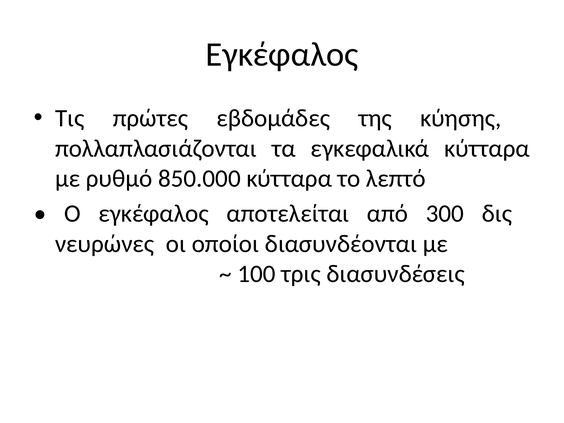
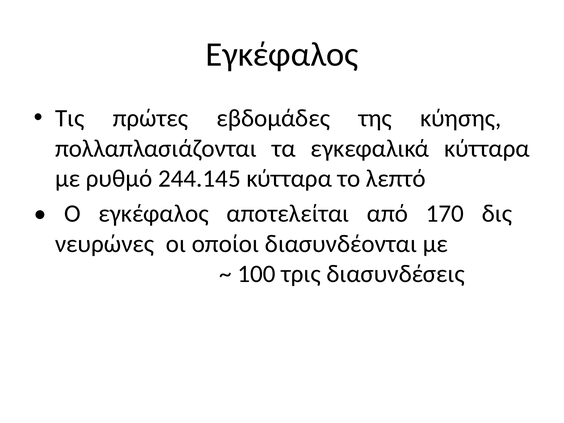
850.000: 850.000 -> 244.145 (199, 179)
300: 300 -> 170 (445, 214)
